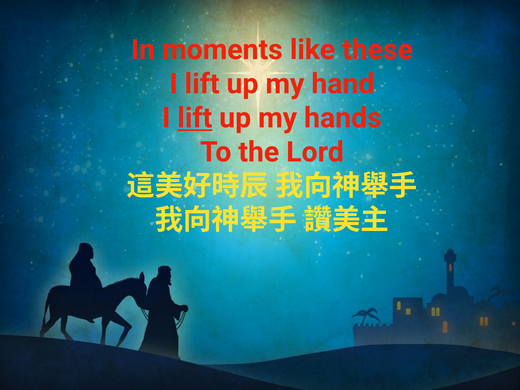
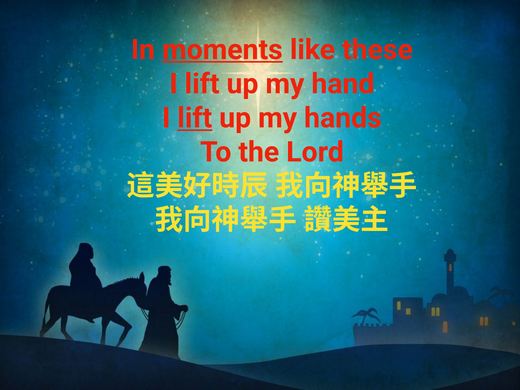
moments underline: none -> present (222, 50)
